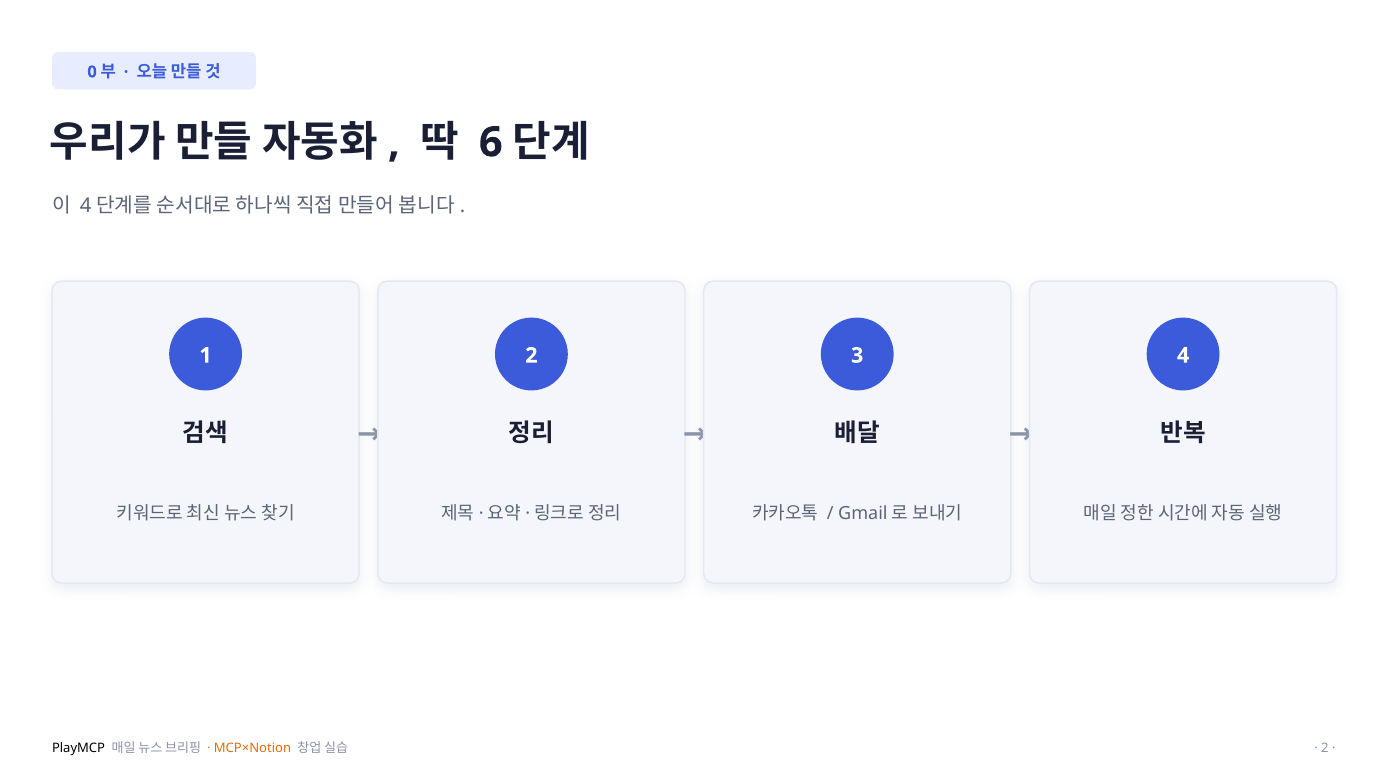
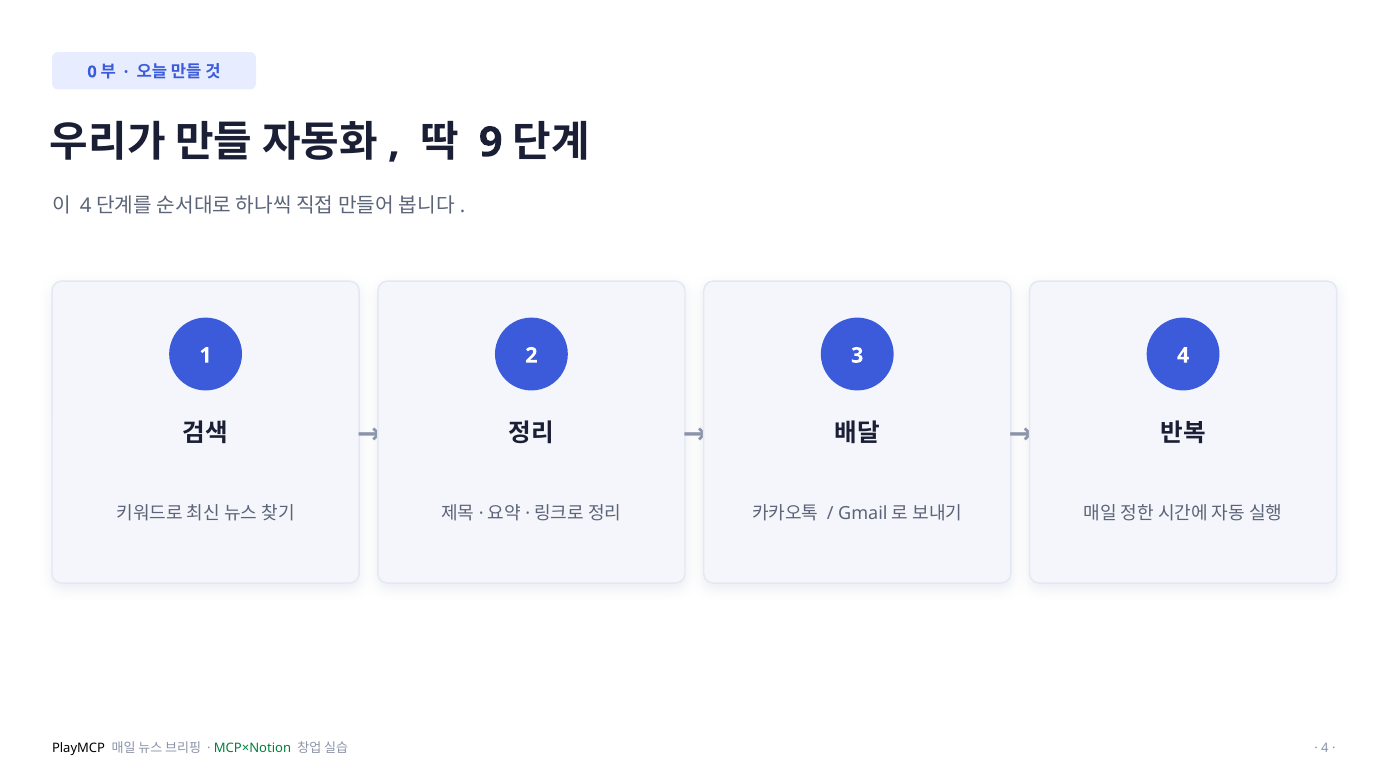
6: 6 -> 9 (491, 142)
MCP×Notion colour: orange -> green (252, 748)
2: 2 -> 4 (1325, 748)
